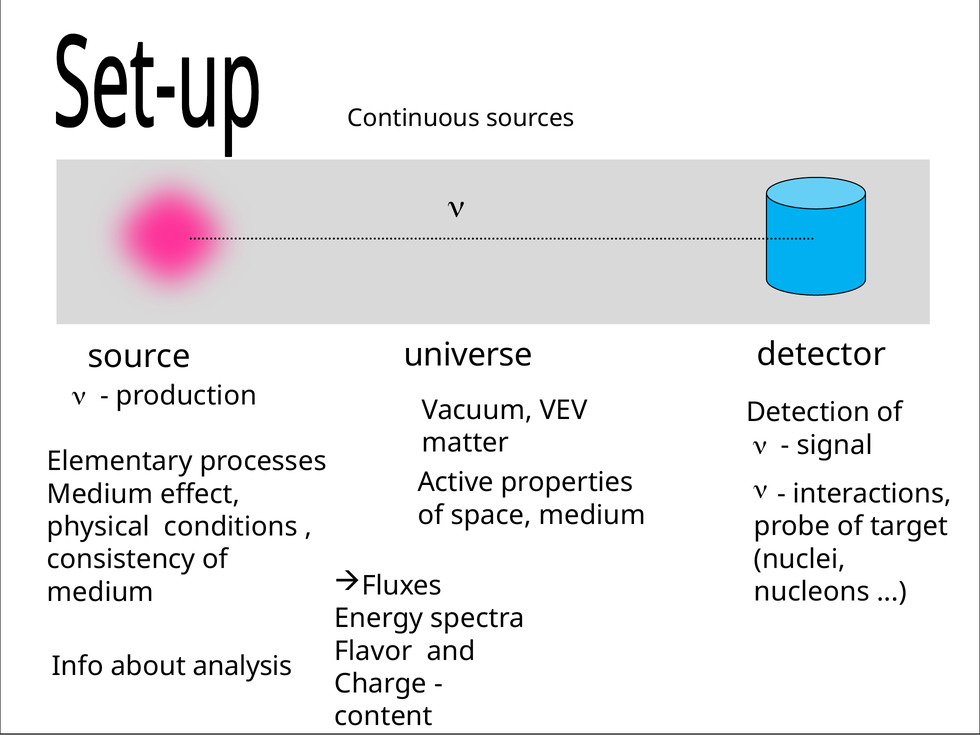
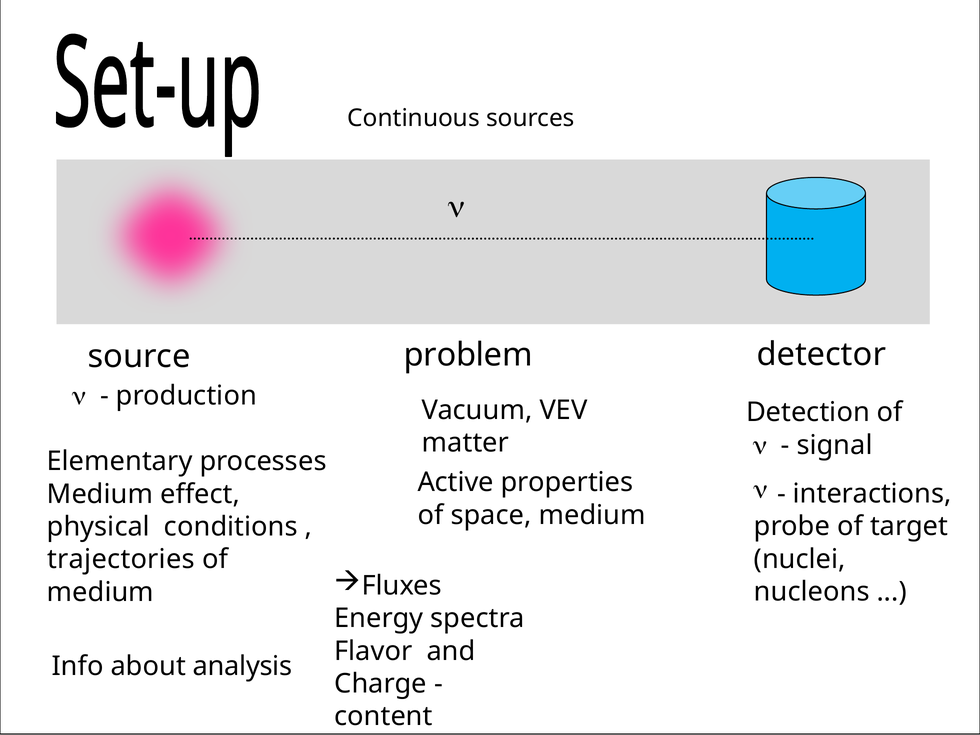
universe: universe -> problem (468, 355)
consistency: consistency -> trajectories (121, 559)
